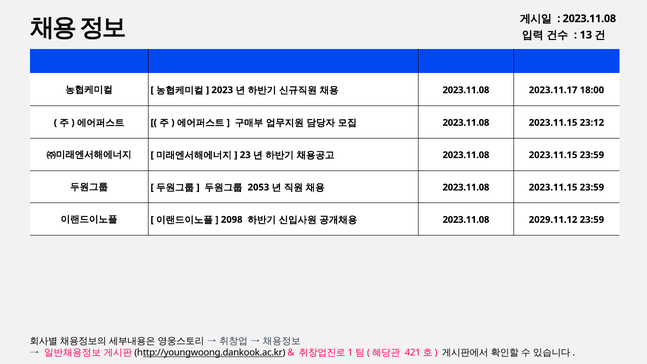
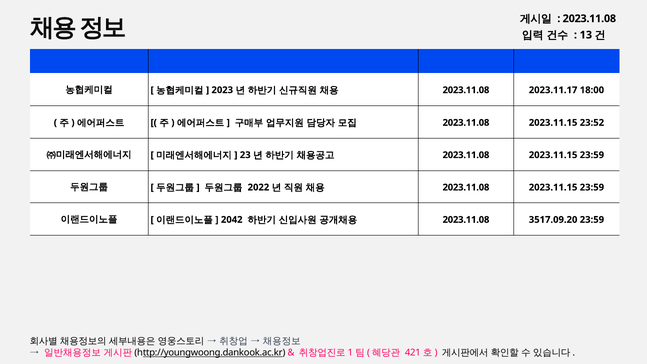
23:12: 23:12 -> 23:52 (592, 123)
2053: 2053 -> 2022 (258, 187)
2098: 2098 -> 2042 (232, 220)
2029.11.12: 2029.11.12 -> 3517.09.20 (553, 220)
